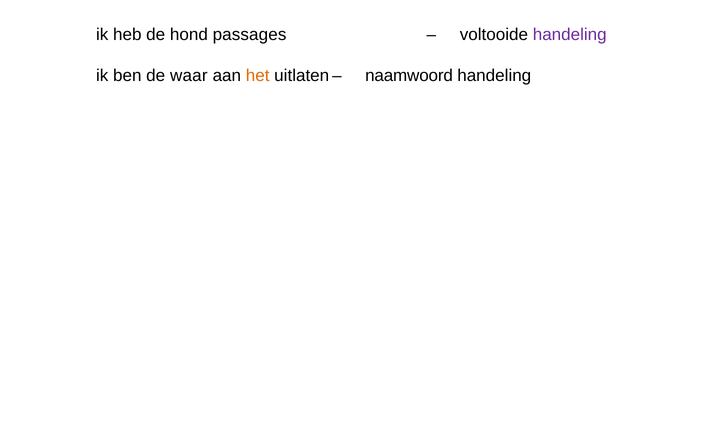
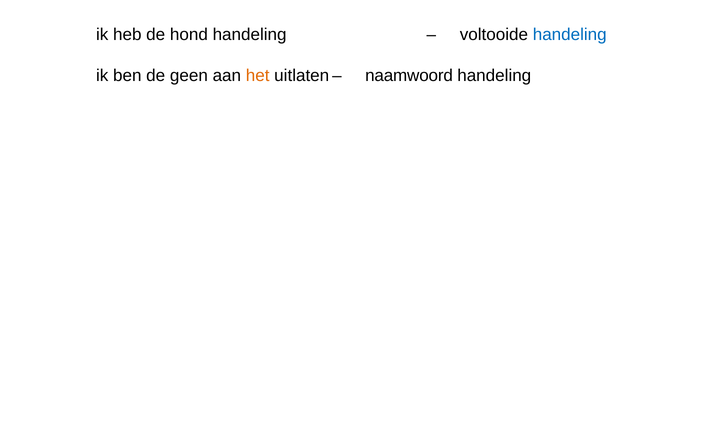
hond passages: passages -> handeling (250, 34)
handeling colour: purple -> blue (570, 34)
waar: waar -> geen (189, 75)
